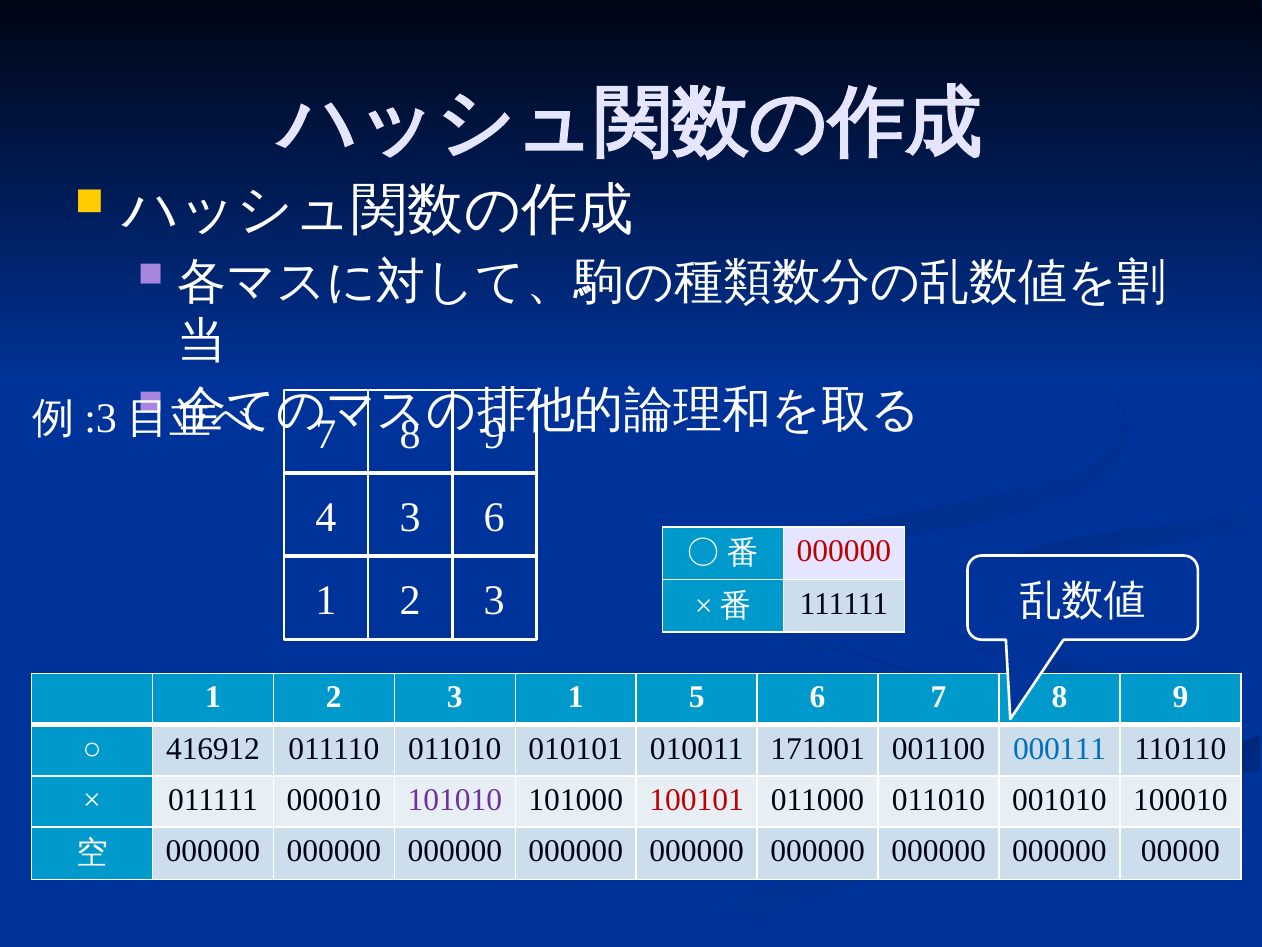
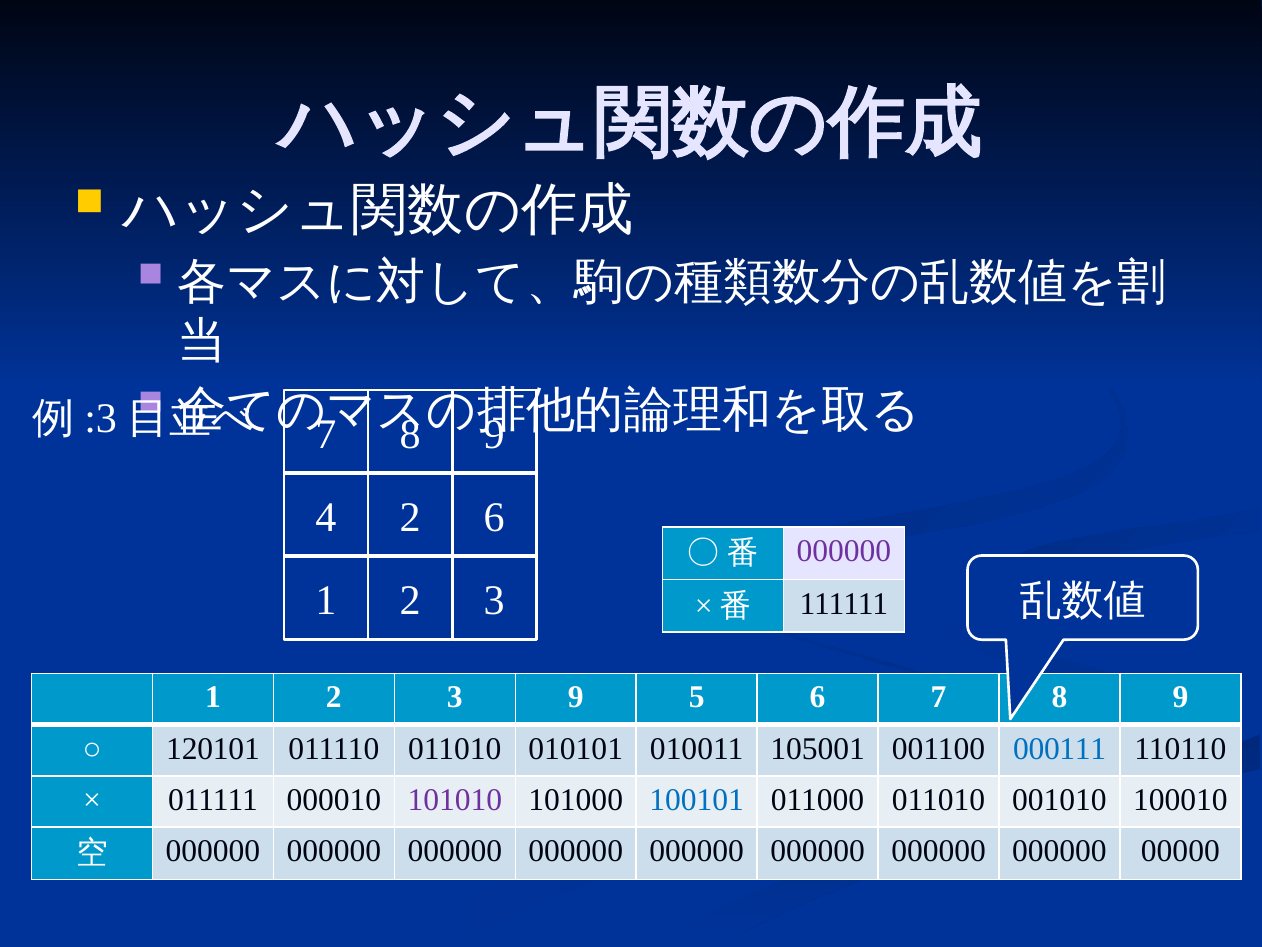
4 3: 3 -> 2 (410, 518)
000000 colour: red -> purple (844, 551)
3 1: 1 -> 9 (576, 697)
416912: 416912 -> 120101 (213, 748)
171001: 171001 -> 105001 (818, 748)
100101 colour: red -> blue (697, 800)
